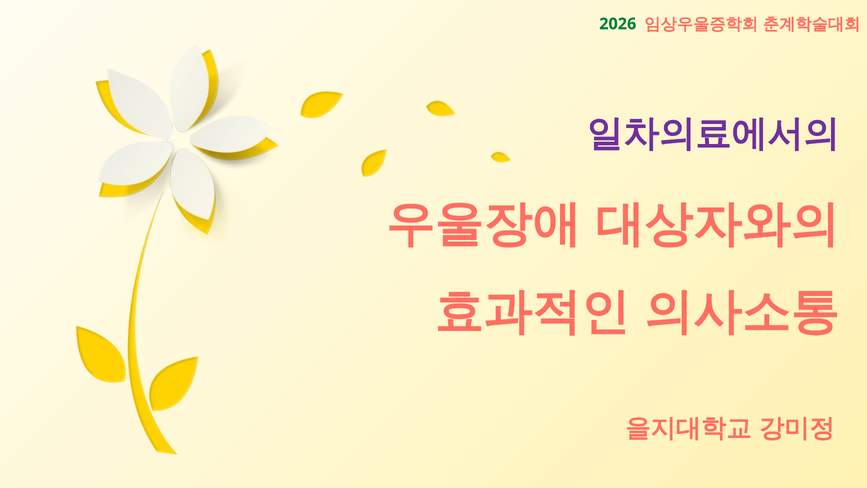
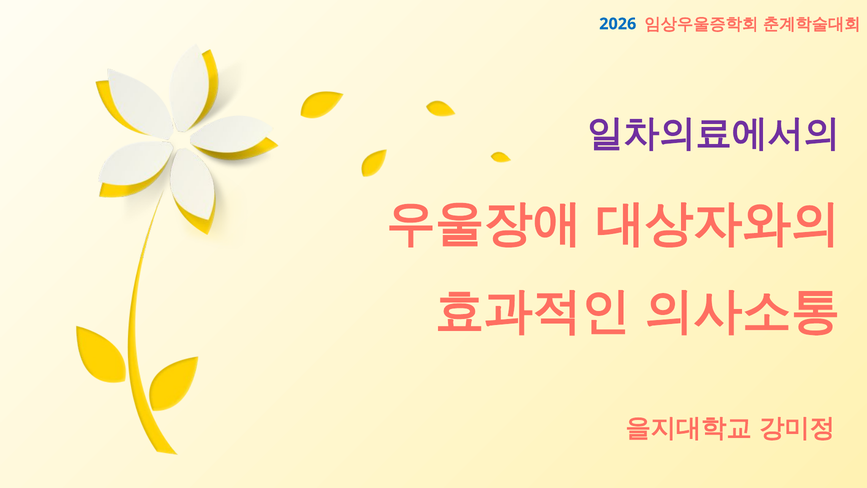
2026 colour: green -> blue (618, 24)
